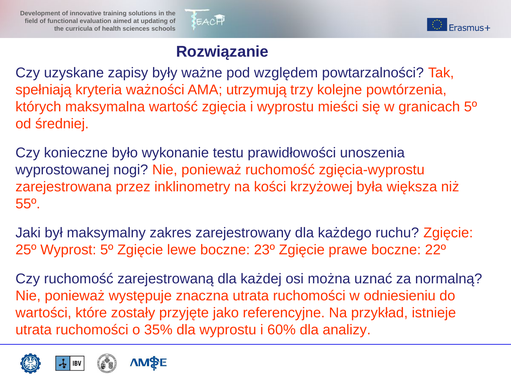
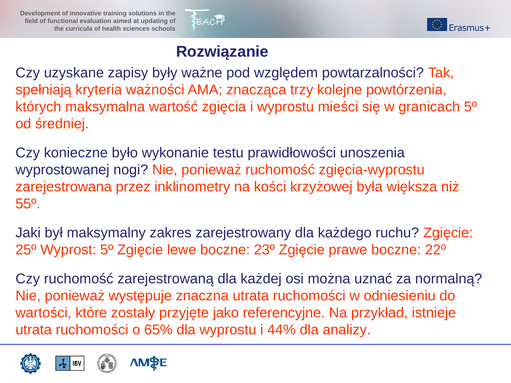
utrzymują: utrzymują -> znacząca (256, 90)
35%: 35% -> 65% (158, 330)
60%: 60% -> 44% (282, 330)
